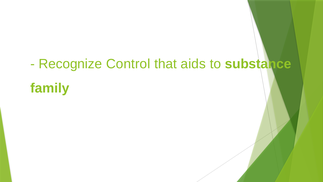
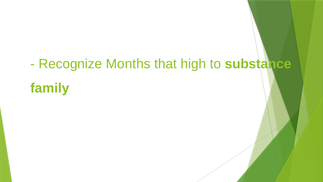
Control: Control -> Months (128, 64)
aids: aids -> high (193, 64)
